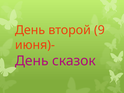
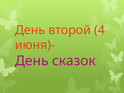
9: 9 -> 4 (99, 30)
